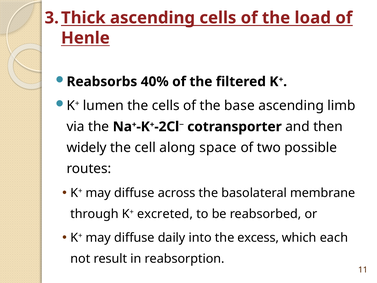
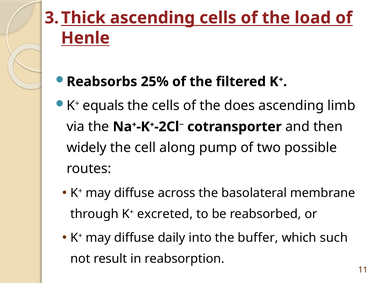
40%: 40% -> 25% (155, 82)
lumen: lumen -> equals (103, 106)
base: base -> does (240, 106)
space: space -> pump (218, 148)
excess: excess -> buffer (258, 238)
each: each -> such (334, 238)
